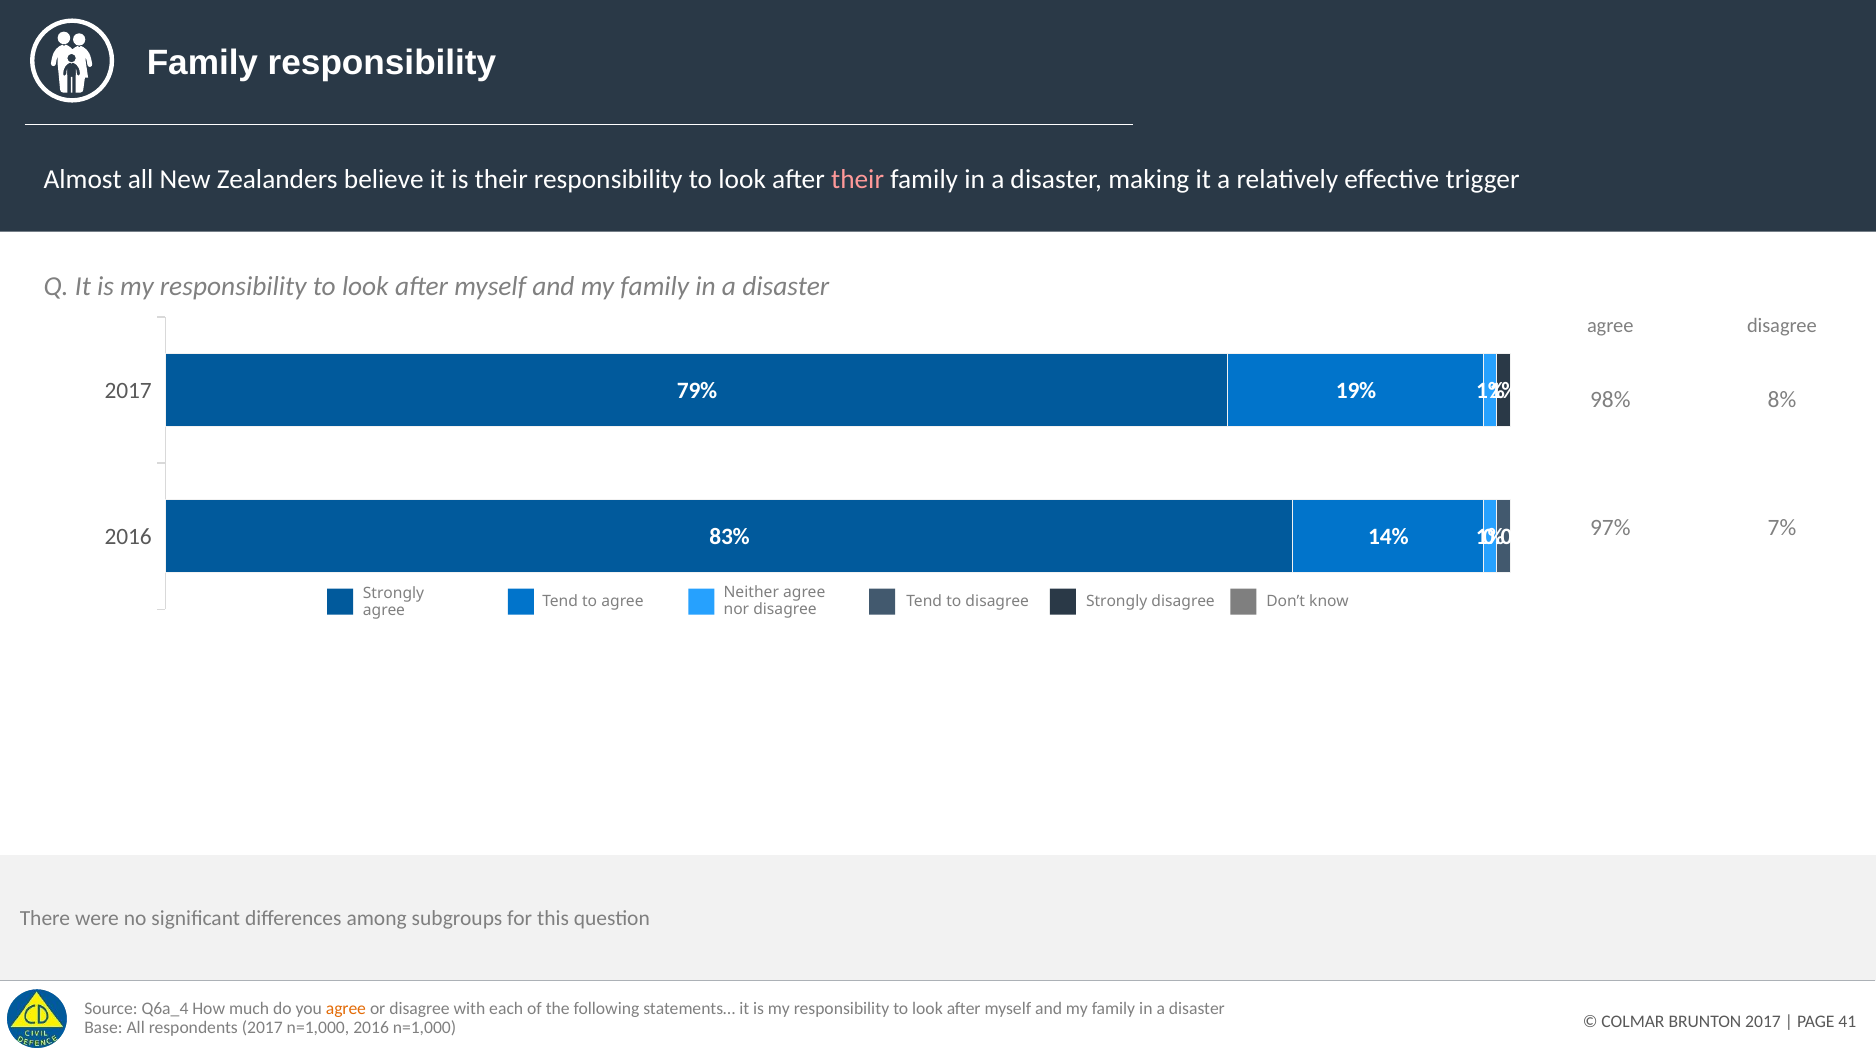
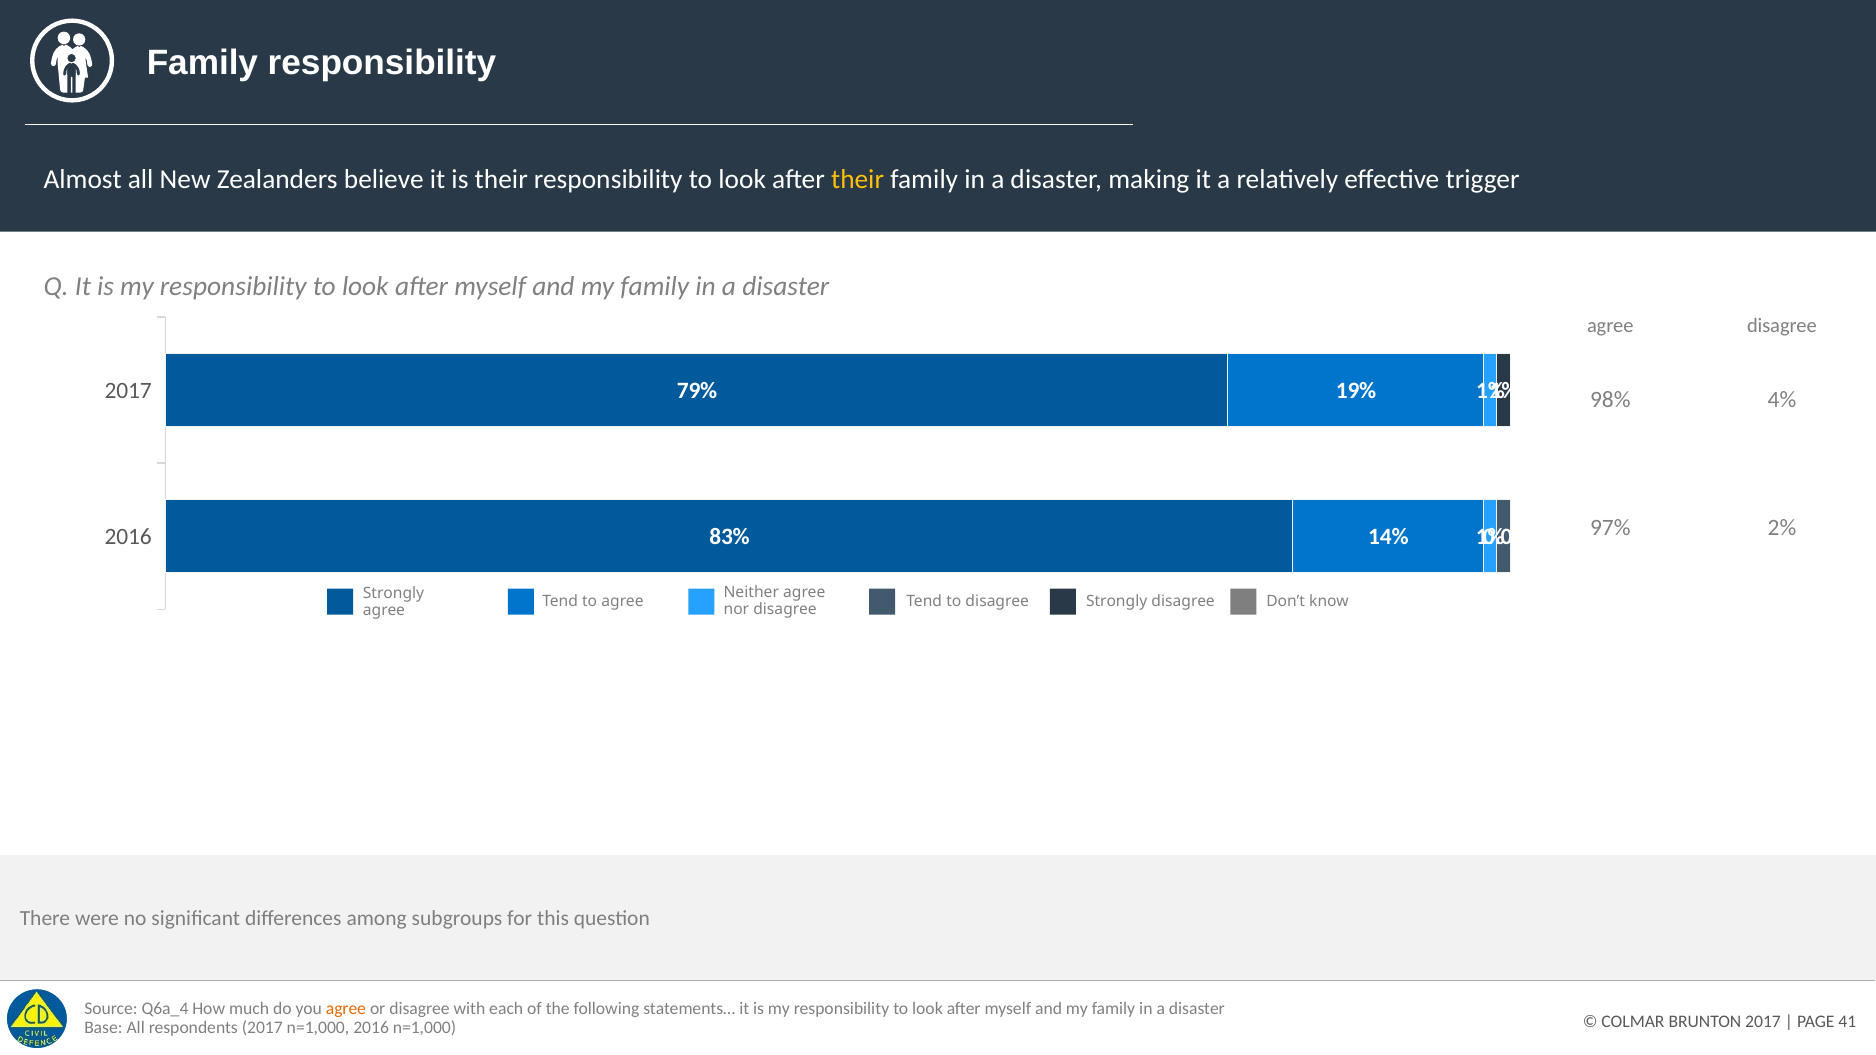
their colour: pink -> yellow (858, 179)
8%: 8% -> 4% (1782, 400)
7%: 7% -> 2% (1782, 528)
